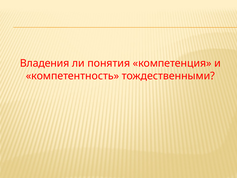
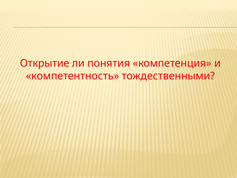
Владения: Владения -> Открытие (45, 63)
